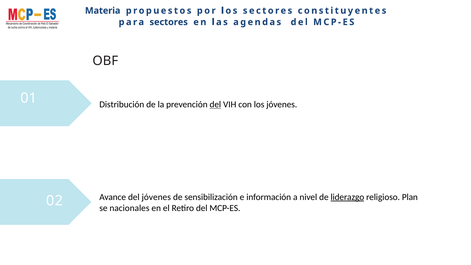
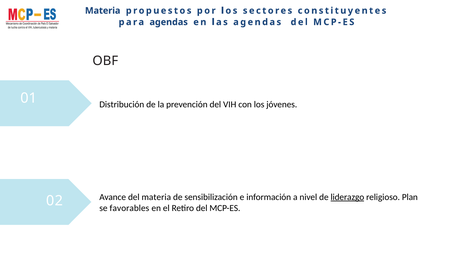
para sectores: sectores -> agendas (169, 22)
del underline: present -> none (215, 105)
del jóvenes: jóvenes -> materia (156, 197)
nacionales: nacionales -> favorables (129, 208)
